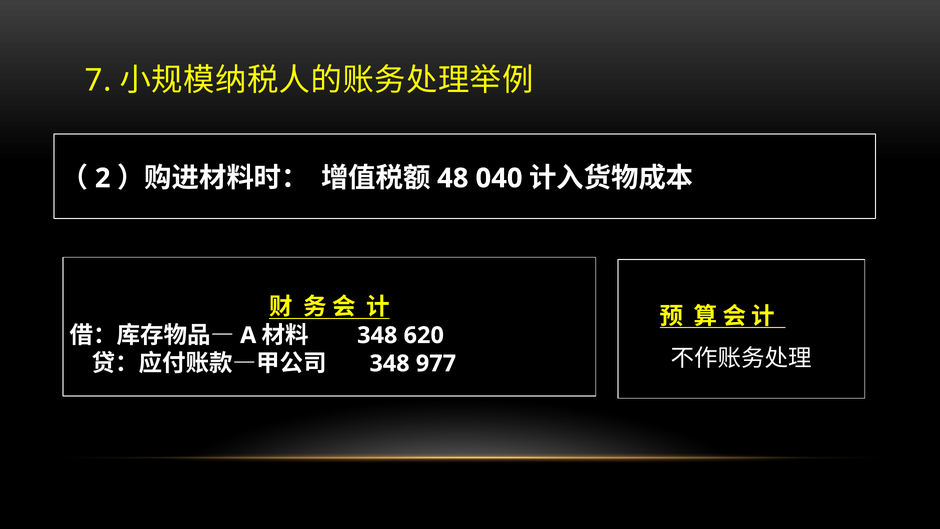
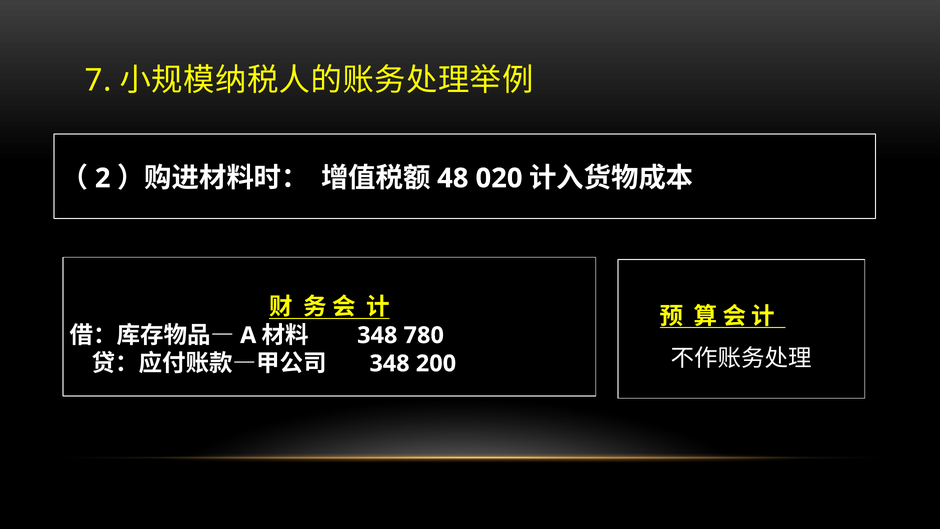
040: 040 -> 020 (499, 178)
620: 620 -> 780 (424, 335)
977: 977 -> 200 (436, 363)
